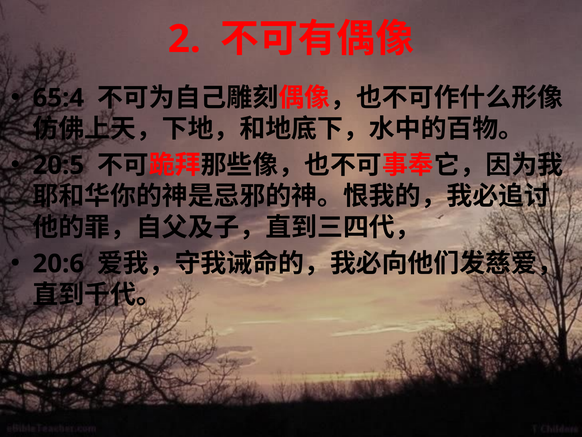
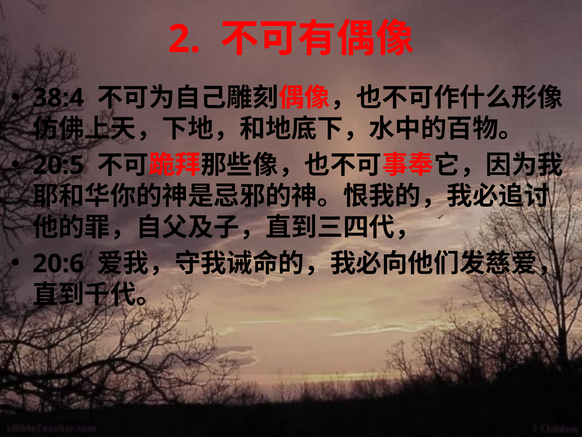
65:4: 65:4 -> 38:4 (58, 98)
